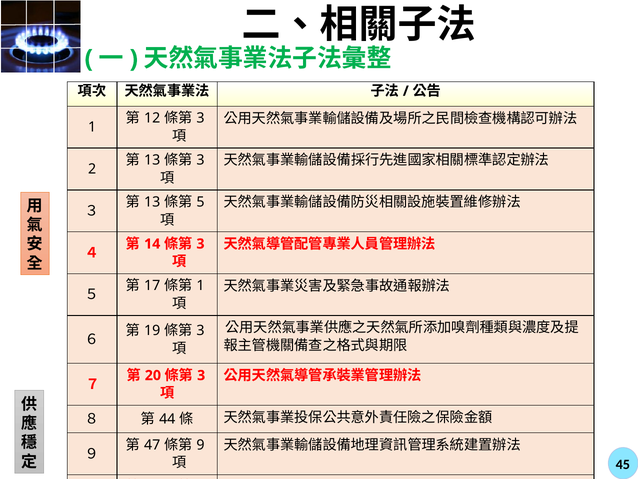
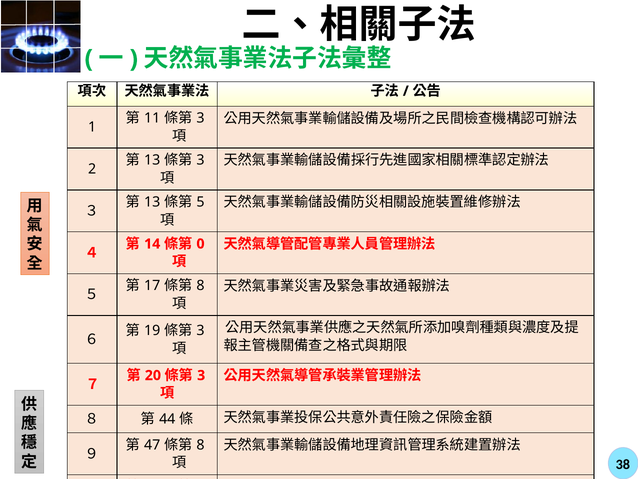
12: 12 -> 11 (152, 118)
3: 3 -> 0 (201, 244)
1: 1 -> 8 (201, 285)
9: 9 -> 8 (201, 444)
45: 45 -> 38 (623, 464)
